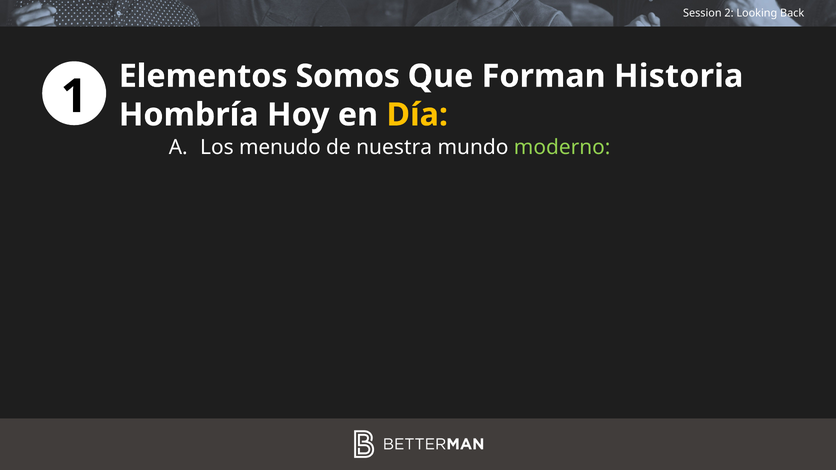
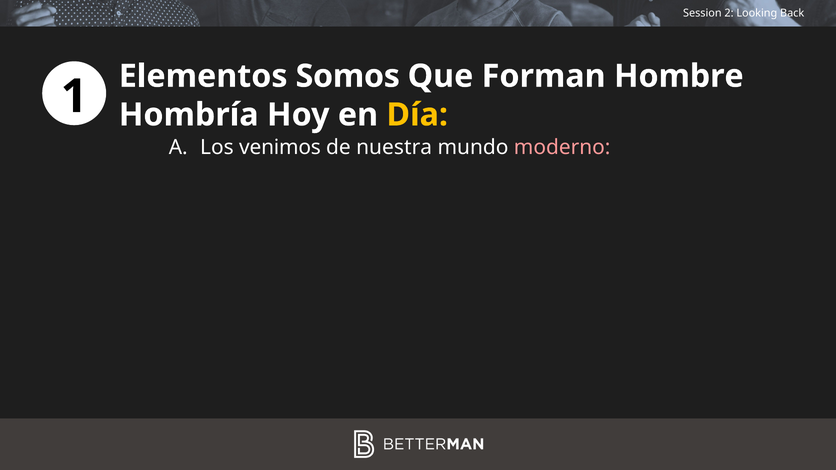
Historia: Historia -> Hombre (679, 76)
menudo: menudo -> venimos (280, 147)
moderno colour: light green -> pink (562, 147)
